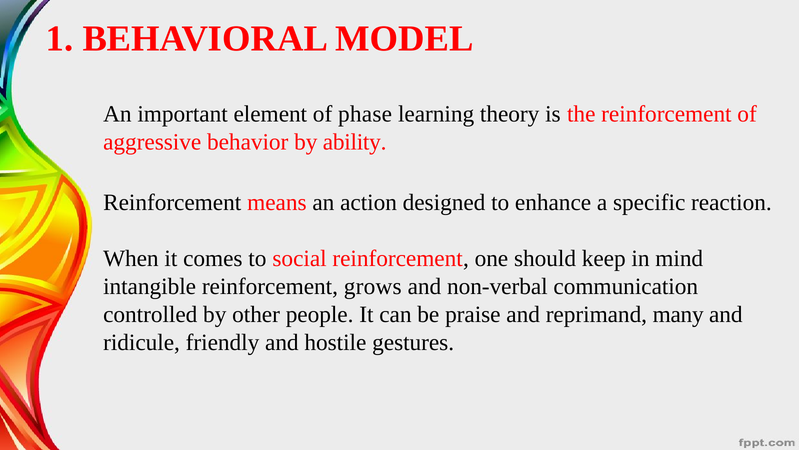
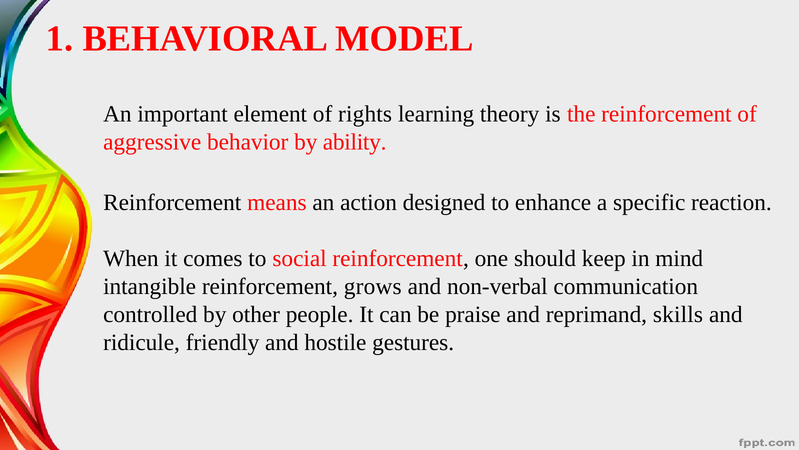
phase: phase -> rights (365, 114)
many: many -> skills (678, 314)
